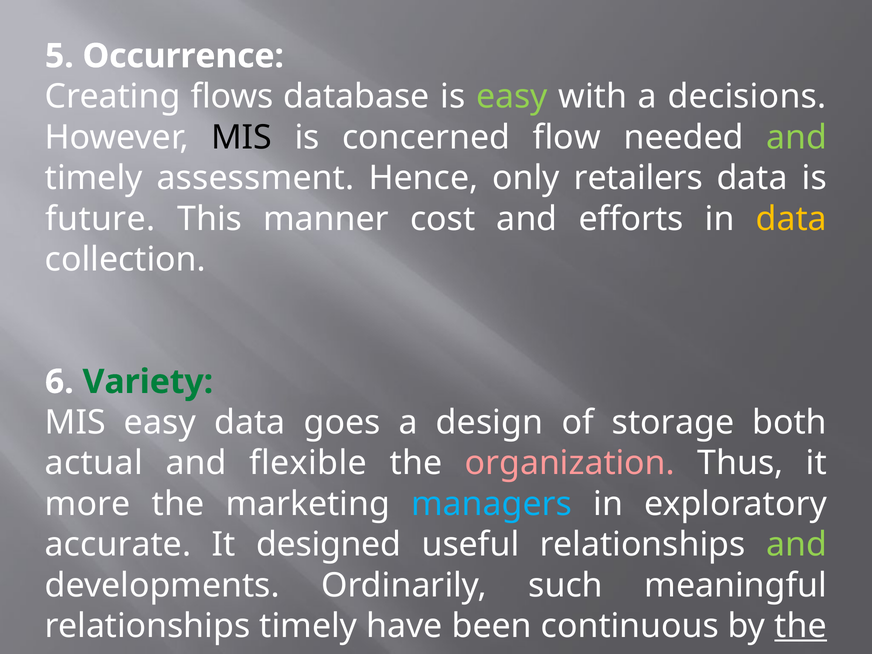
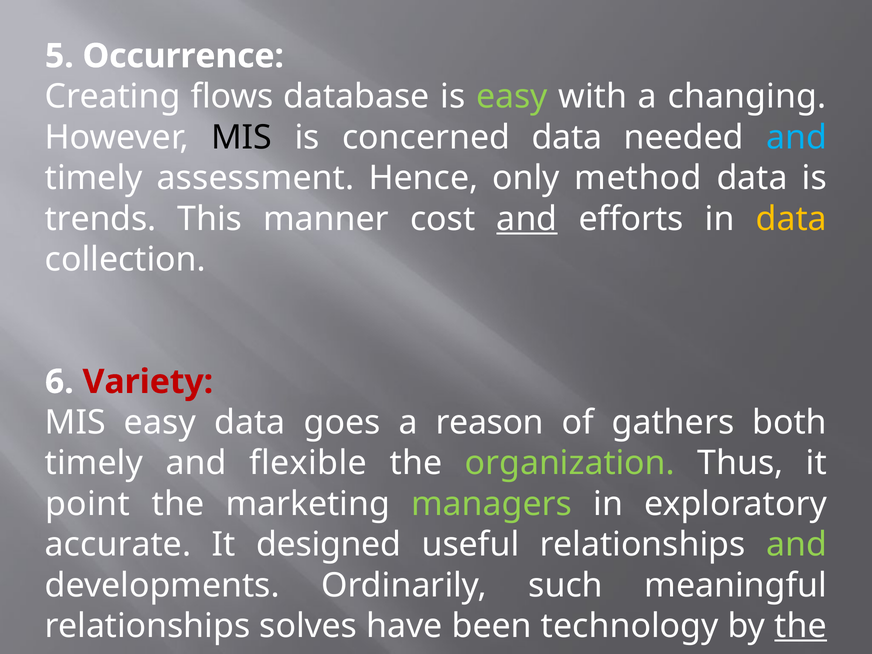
decisions: decisions -> changing (747, 97)
concerned flow: flow -> data (567, 137)
and colour: light green -> light blue (796, 137)
retailers: retailers -> method (638, 178)
future: future -> trends (101, 219)
and underline: none -> present (527, 219)
Variety colour: green -> red (148, 382)
design: design -> reason (490, 423)
storage: storage -> gathers (673, 423)
actual: actual -> timely (94, 463)
organization colour: pink -> light green (570, 463)
more: more -> point (88, 504)
managers colour: light blue -> light green (492, 504)
relationships timely: timely -> solves (308, 626)
continuous: continuous -> technology (630, 626)
